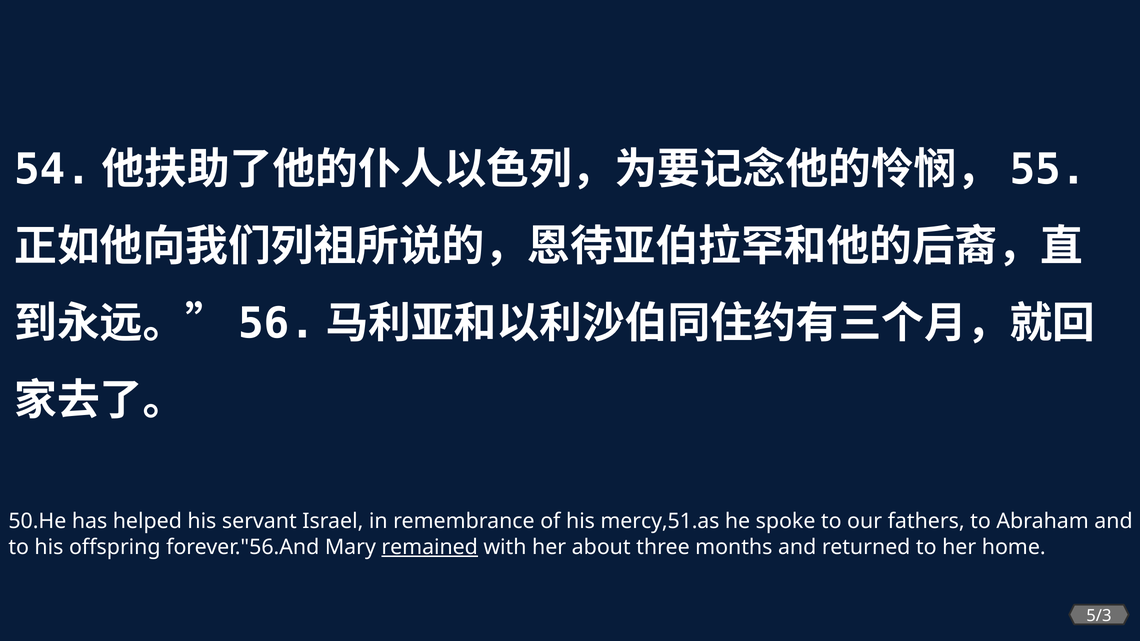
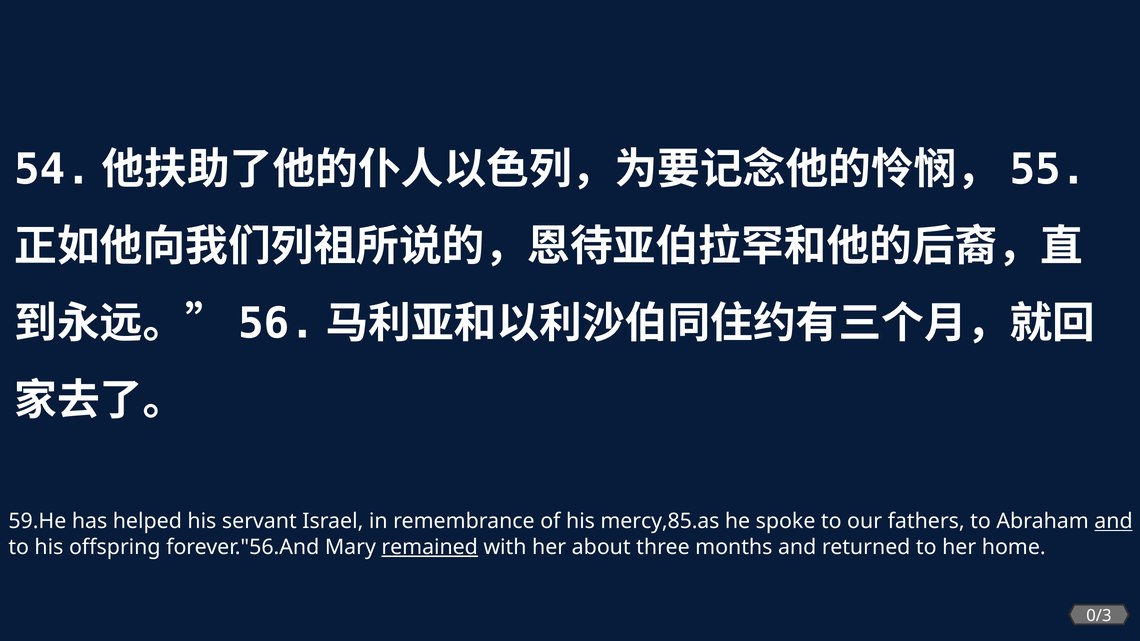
50.He: 50.He -> 59.He (37, 522)
mercy,51.as: mercy,51.as -> mercy,85.as (660, 522)
and underline: none -> present (1114, 522)
5/3: 5/3 -> 0/3 (1099, 616)
